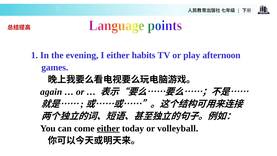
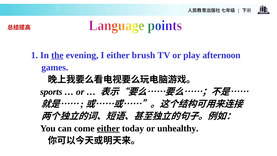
the underline: none -> present (57, 55)
habits: habits -> brush (143, 55)
again: again -> sports (51, 92)
volleyball: volleyball -> unhealthy (178, 128)
